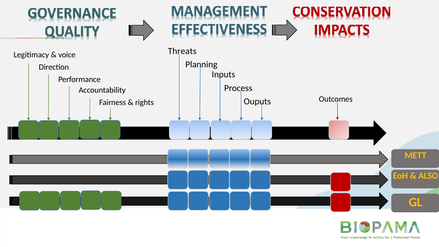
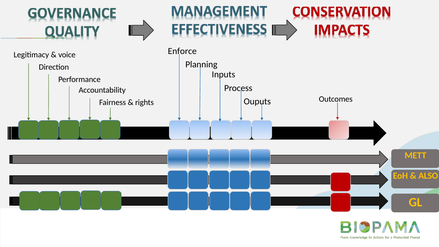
Threats: Threats -> Enforce (182, 51)
